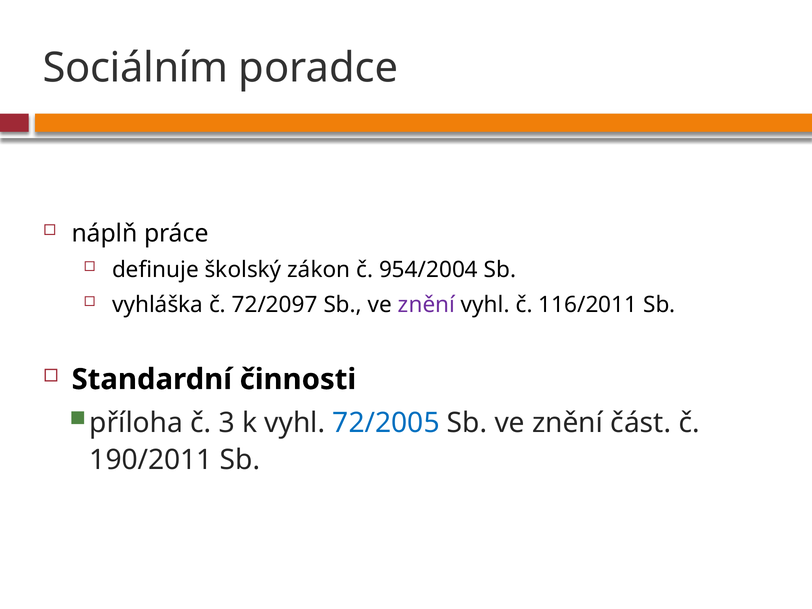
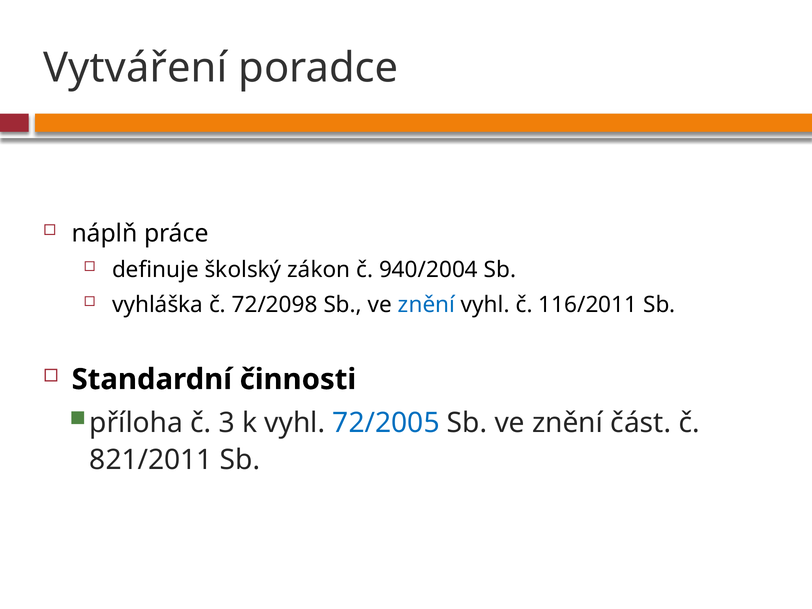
Sociálním: Sociálním -> Vytváření (135, 68)
954/2004: 954/2004 -> 940/2004 (428, 270)
72/2097: 72/2097 -> 72/2098 (275, 305)
znění colour: purple -> blue (427, 305)
190/2011: 190/2011 -> 821/2011 (151, 460)
